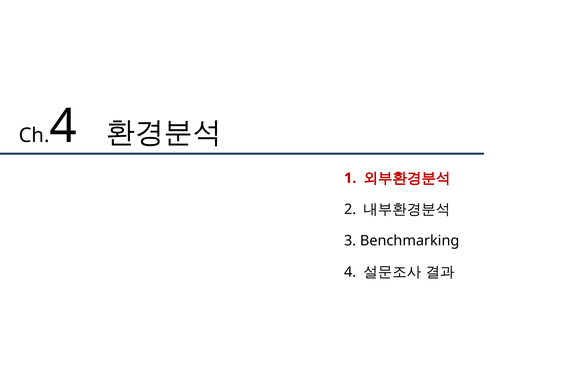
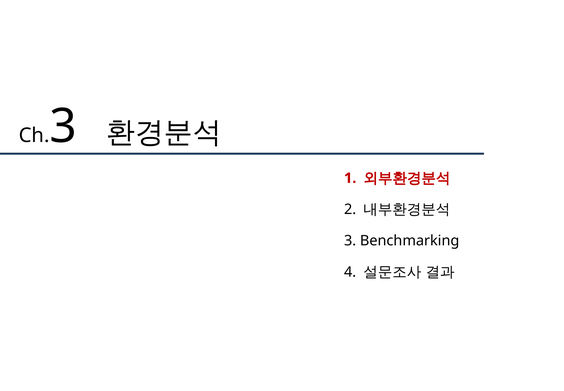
4: 4 -> 3 (63, 126)
